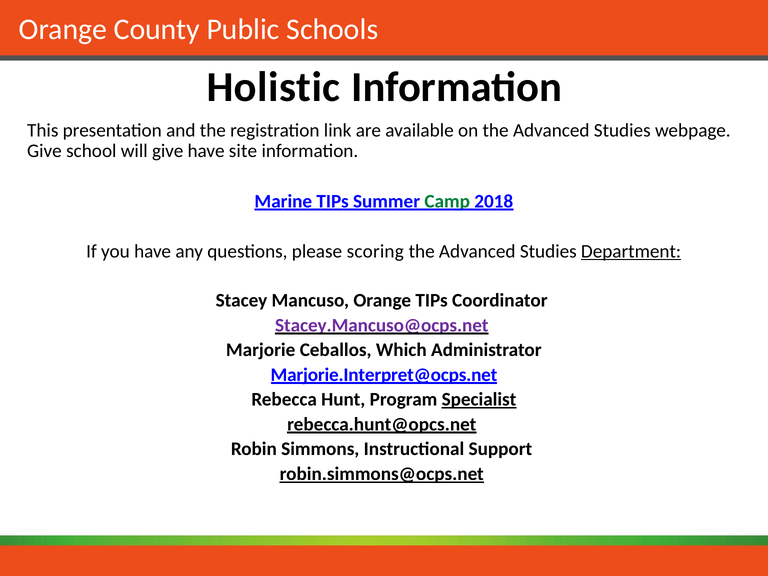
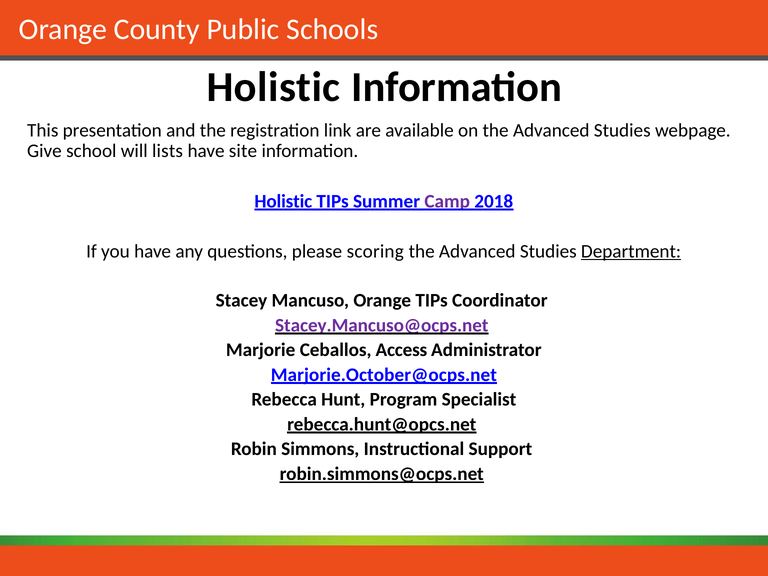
will give: give -> lists (168, 151)
Marine: Marine -> Holistic (283, 201)
Camp colour: green -> purple (447, 201)
Which: Which -> Access (401, 350)
Marjorie.Interpret@ocps.net: Marjorie.Interpret@ocps.net -> Marjorie.October@ocps.net (384, 375)
Specialist underline: present -> none (479, 399)
